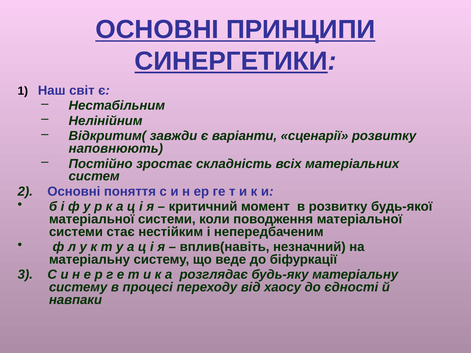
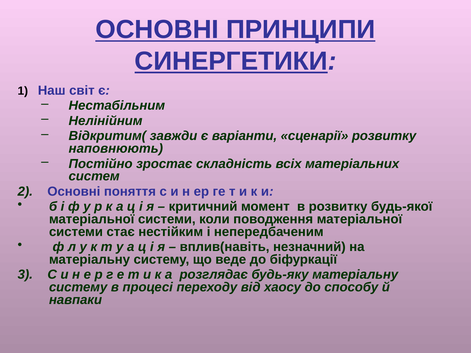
єдності: єдності -> способу (351, 287)
